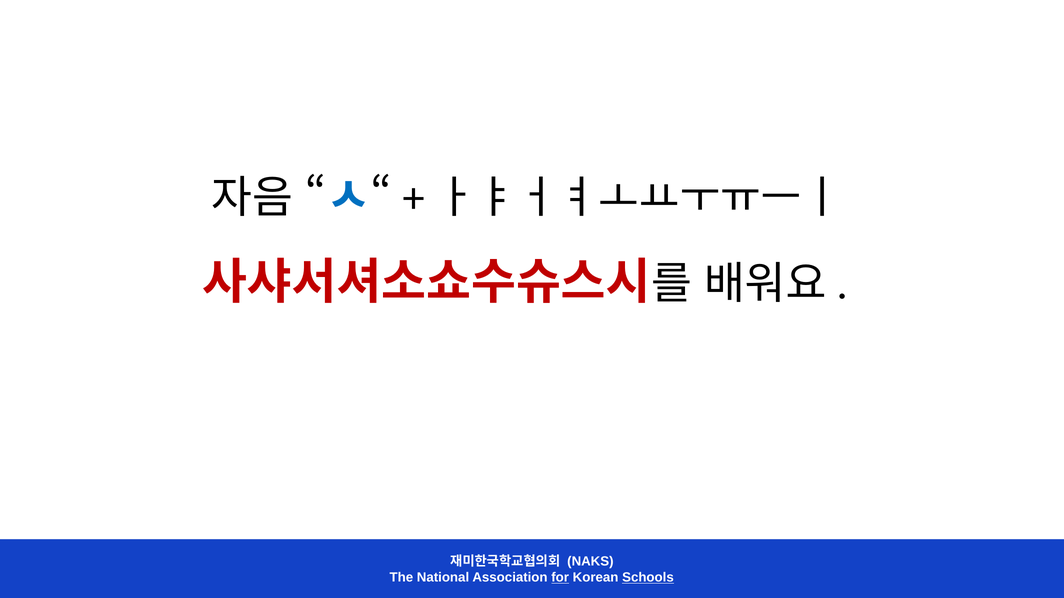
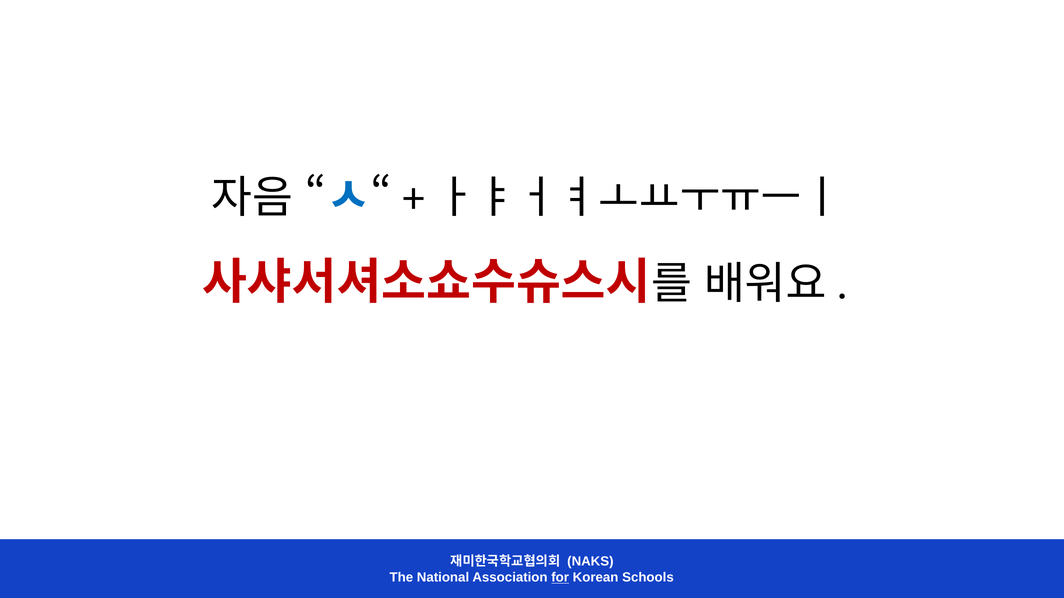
Schools underline: present -> none (648, 578)
